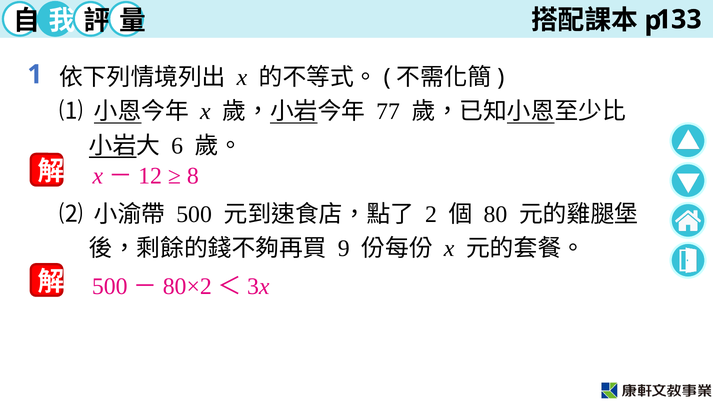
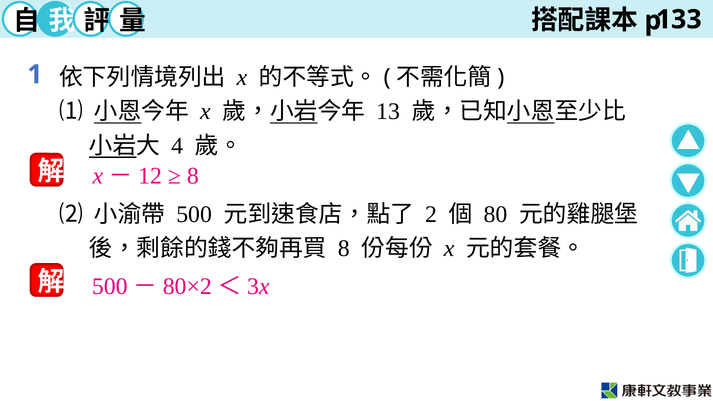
77: 77 -> 13 (388, 112)
6: 6 -> 4 (177, 146)
9: 9 -> 8 (344, 249)
